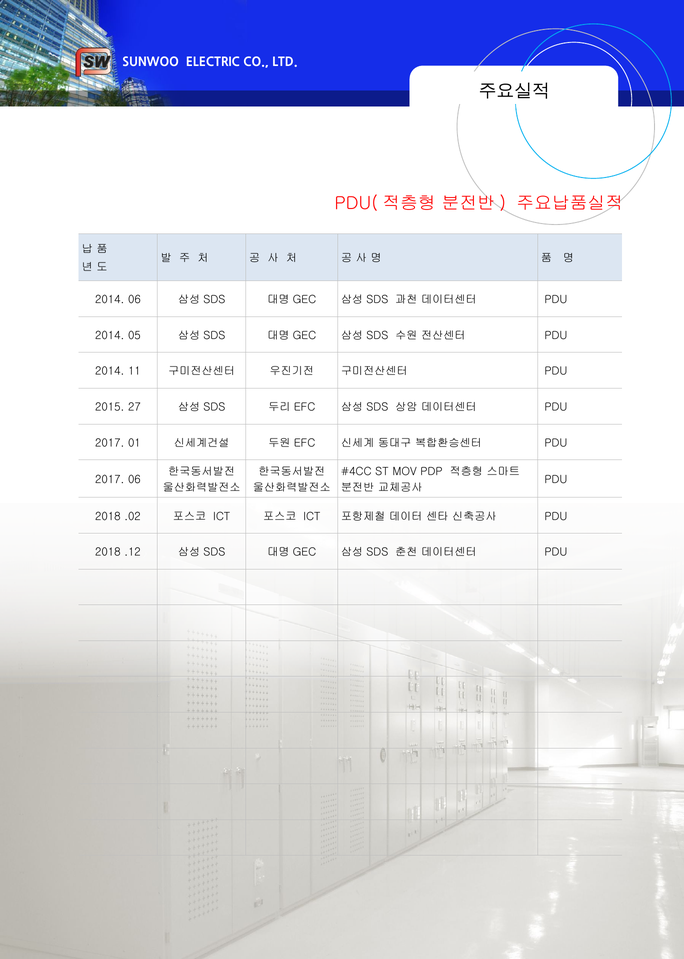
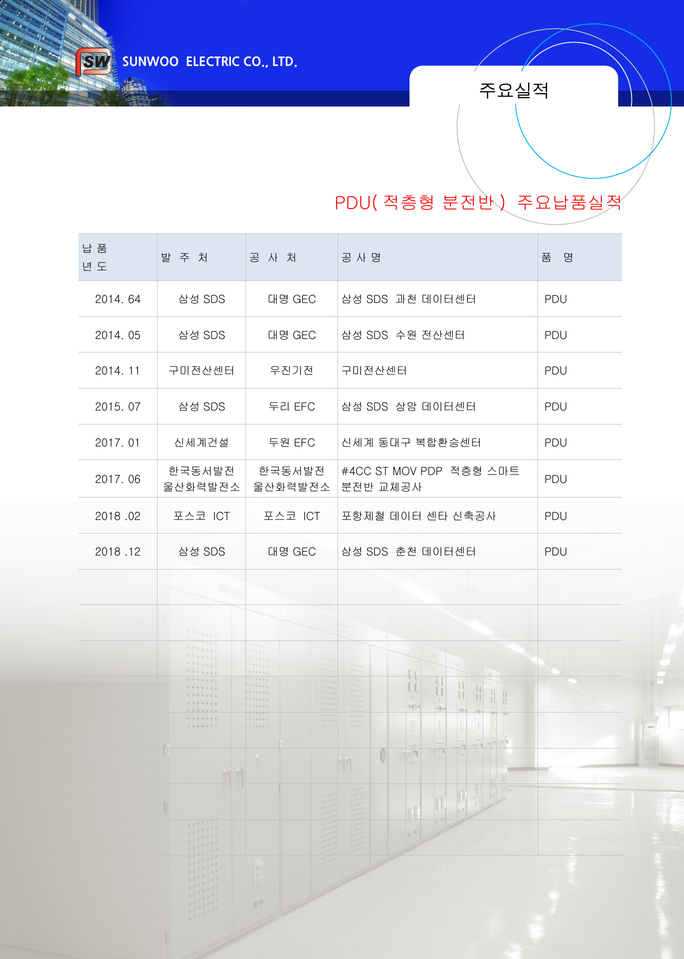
2014 06: 06 -> 64 (134, 300)
27: 27 -> 07 (134, 407)
